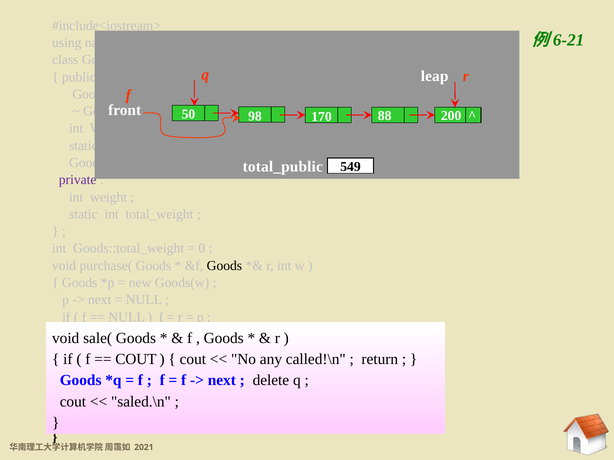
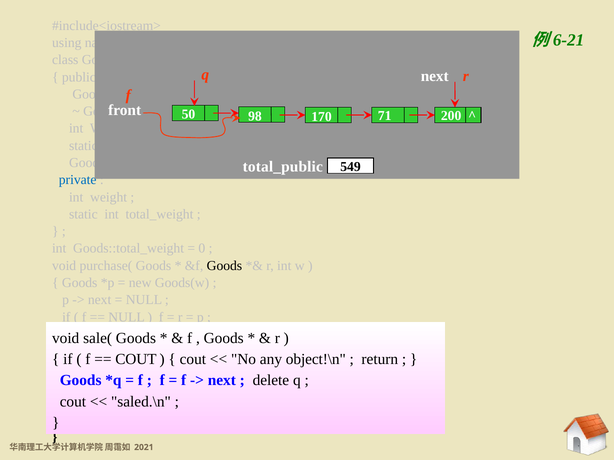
leap: leap -> next (435, 76)
88: 88 -> 71 (385, 116)
private colour: purple -> blue (78, 180)
called!\n: called!\n -> object!\n (316, 360)
